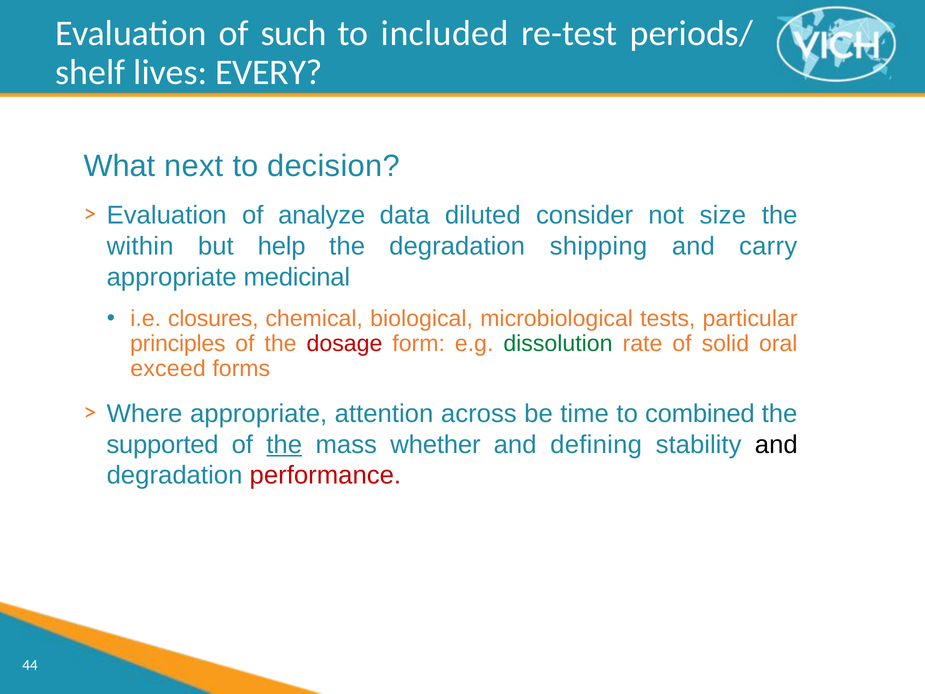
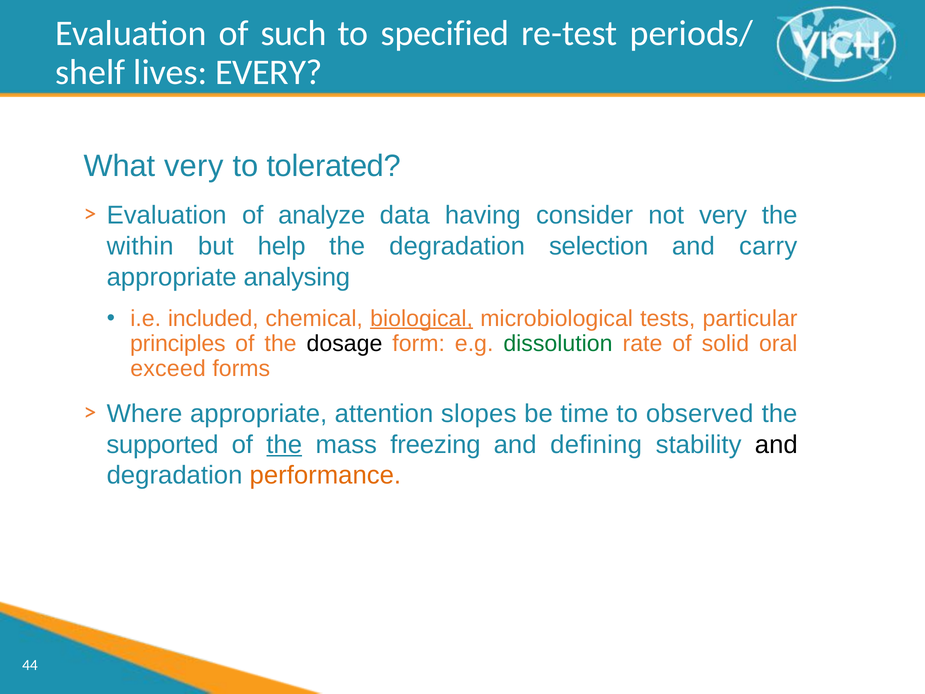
included: included -> specified (445, 33)
What next: next -> very (194, 166)
decision: decision -> tolerated (334, 166)
diluted: diluted -> having (483, 215)
not size: size -> very (723, 215)
shipping: shipping -> selection (599, 246)
medicinal: medicinal -> analysing (297, 277)
closures: closures -> included (213, 318)
biological underline: none -> present (422, 318)
dosage colour: red -> black (344, 343)
across: across -> slopes (479, 414)
combined: combined -> observed (700, 414)
whether: whether -> freezing (435, 444)
performance colour: red -> orange (325, 475)
